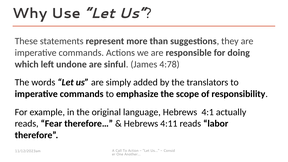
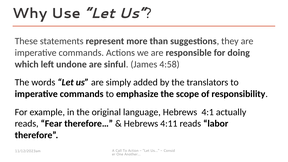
4:78: 4:78 -> 4:58 (169, 64)
